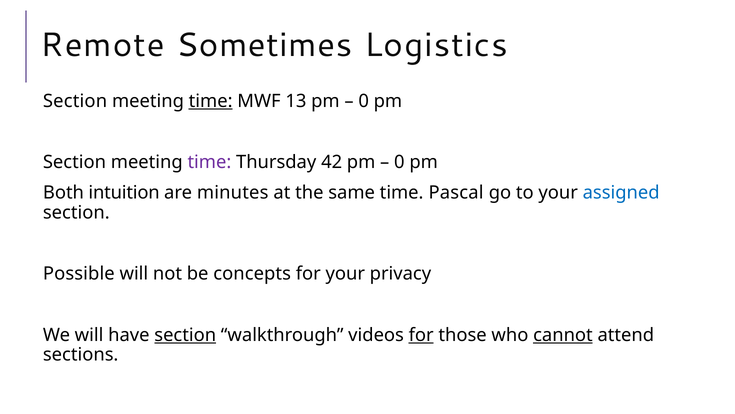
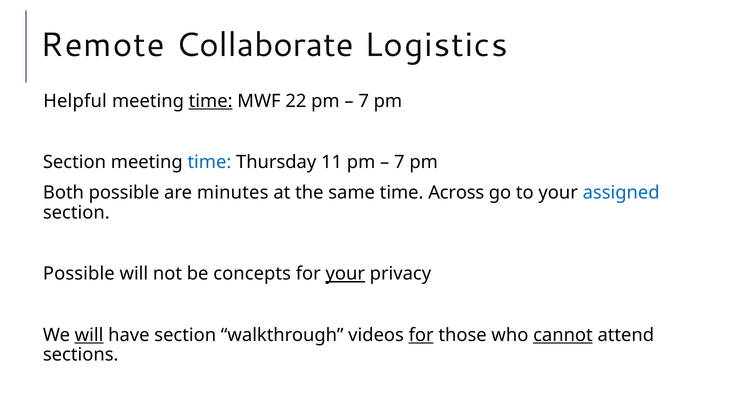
Sometimes: Sometimes -> Collaborate (265, 45)
Section: Section -> Helpful (75, 101)
13: 13 -> 22 (296, 101)
0: 0 -> 7 (364, 101)
time colour: purple -> blue (209, 162)
42: 42 -> 11 (332, 162)
0: 0 -> 7 (399, 162)
Both intuition: intuition -> possible (124, 192)
Pascal: Pascal -> Across (456, 192)
your underline: none -> present (345, 273)
will underline: none -> present (89, 335)
section underline: present -> none (185, 335)
